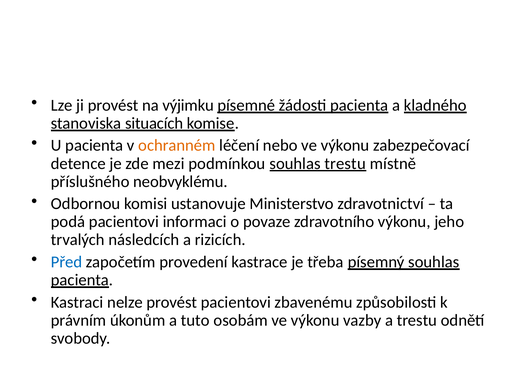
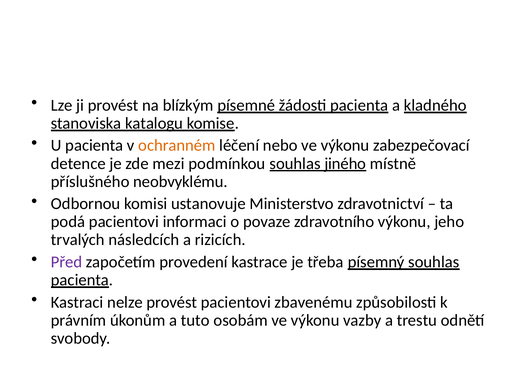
výjimku: výjimku -> blízkým (188, 105)
situacích: situacích -> katalogu (154, 123)
souhlas trestu: trestu -> jiného (345, 163)
Před colour: blue -> purple (67, 262)
